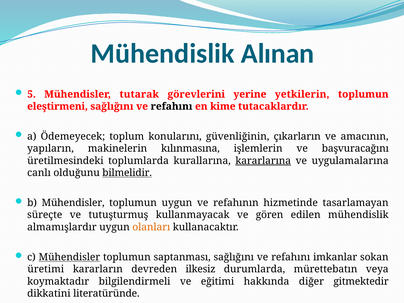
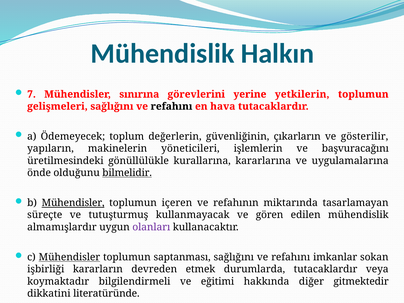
Alınan: Alınan -> Halkın (278, 53)
5: 5 -> 7 (32, 94)
tutarak: tutarak -> sınırına (139, 94)
eleştirmeni: eleştirmeni -> gelişmeleri (57, 106)
kime: kime -> hava (223, 106)
konularını: konularını -> değerlerin (175, 136)
amacının: amacının -> gösterilir (365, 136)
kılınmasına: kılınmasına -> yöneticileri (190, 149)
toplumlarda: toplumlarda -> gönüllülükle (139, 161)
kararlarına underline: present -> none (263, 161)
canlı: canlı -> önde (39, 173)
Mühendisler underline: none -> present (73, 203)
toplumun uygun: uygun -> içeren (177, 203)
hizmetinde: hizmetinde -> miktarında (291, 203)
olanları colour: orange -> purple (151, 227)
üretimi: üretimi -> işbirliği (46, 269)
ilkesiz: ilkesiz -> etmek (201, 269)
durumlarda mürettebatın: mürettebatın -> tutacaklardır (326, 269)
